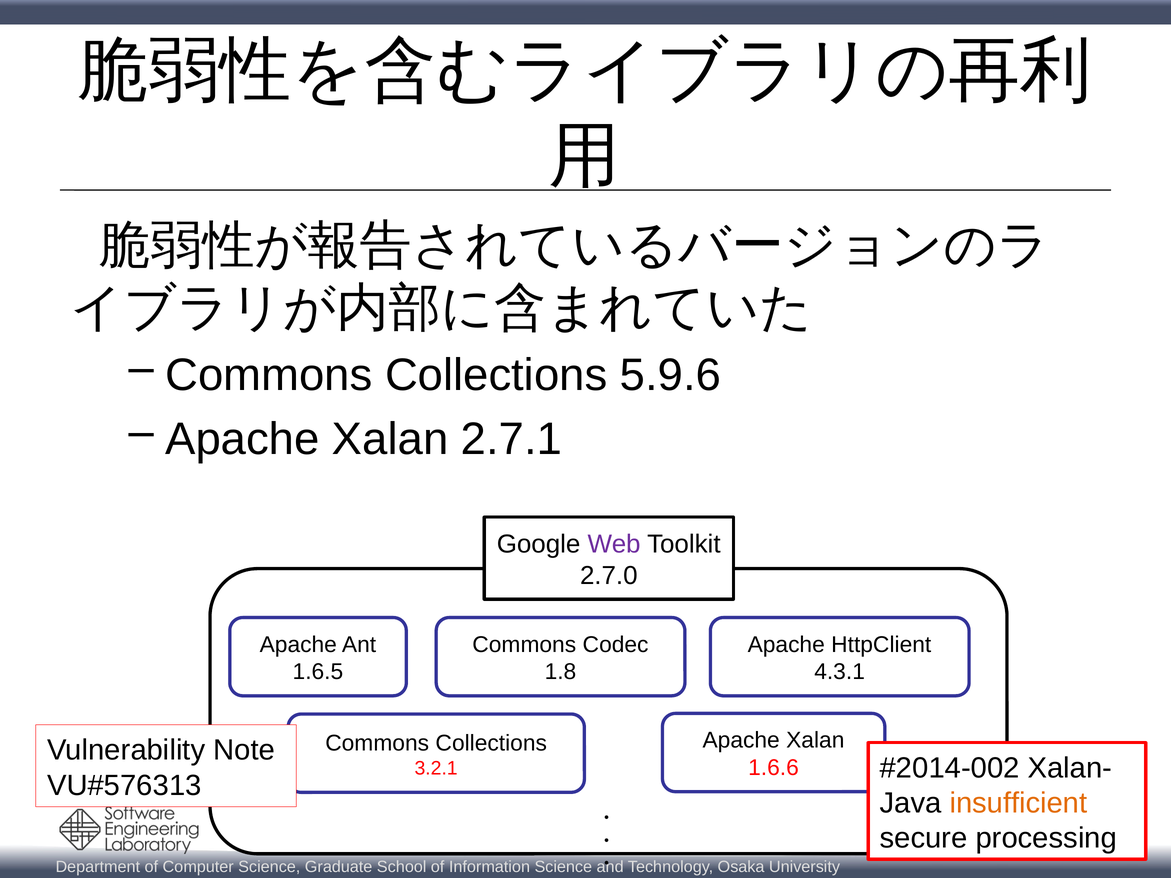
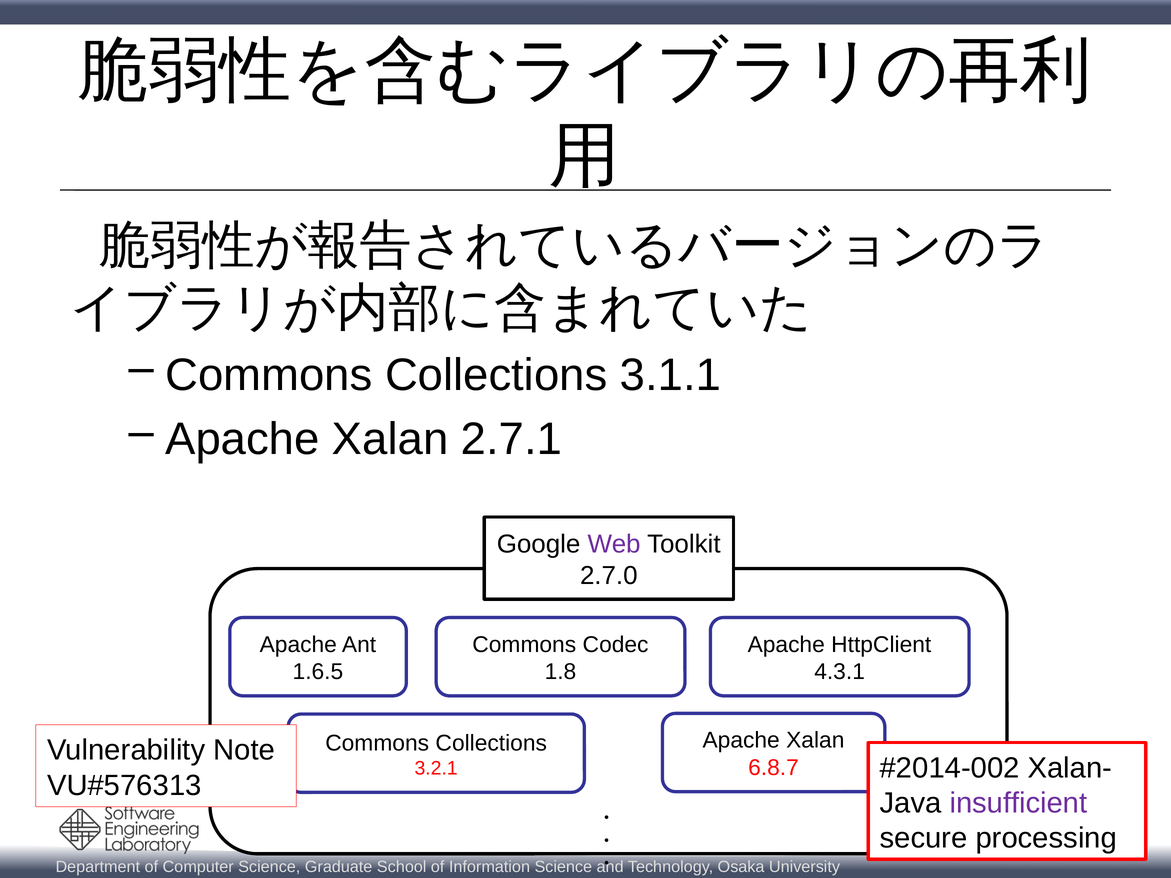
5.9.6: 5.9.6 -> 3.1.1 (670, 375)
1.6.6: 1.6.6 -> 6.8.7 (774, 768)
insufficient colour: orange -> purple (1018, 803)
